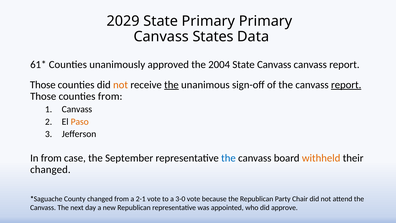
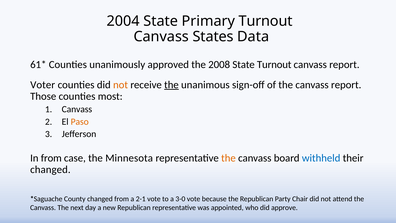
2029: 2029 -> 2004 (123, 21)
Primary Primary: Primary -> Turnout (266, 21)
2004: 2004 -> 2008 (219, 64)
State Canvass: Canvass -> Turnout (274, 64)
Those: Those -> Voter (43, 85)
report underline: present -> none (346, 85)
counties from: from -> most (110, 96)
September: September -> Minnesota (129, 158)
the colour: blue -> orange (228, 158)
withheld colour: orange -> blue (321, 158)
